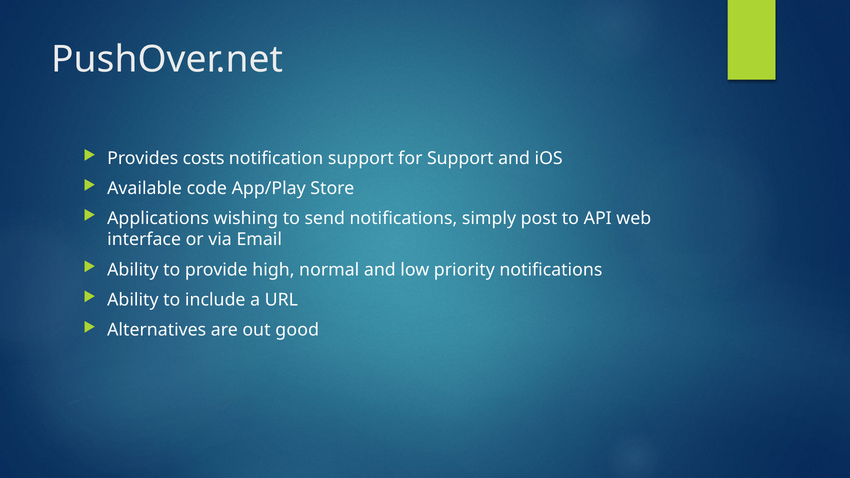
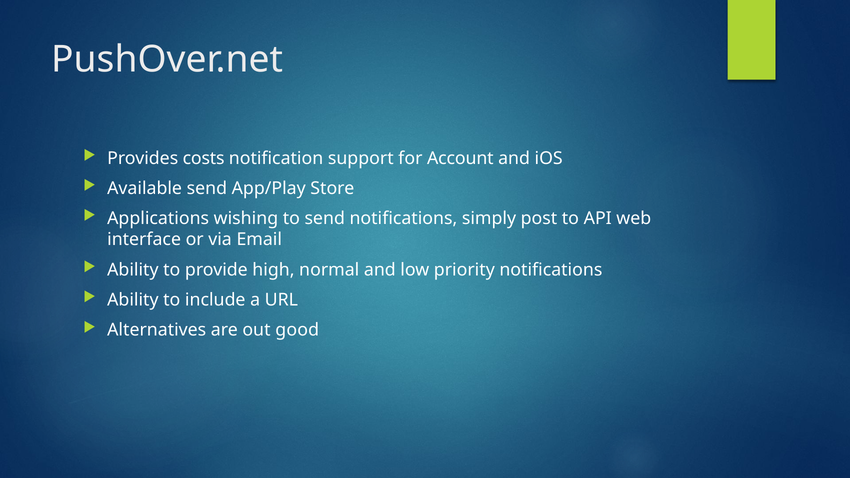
for Support: Support -> Account (460, 158)
Available code: code -> send (207, 188)
